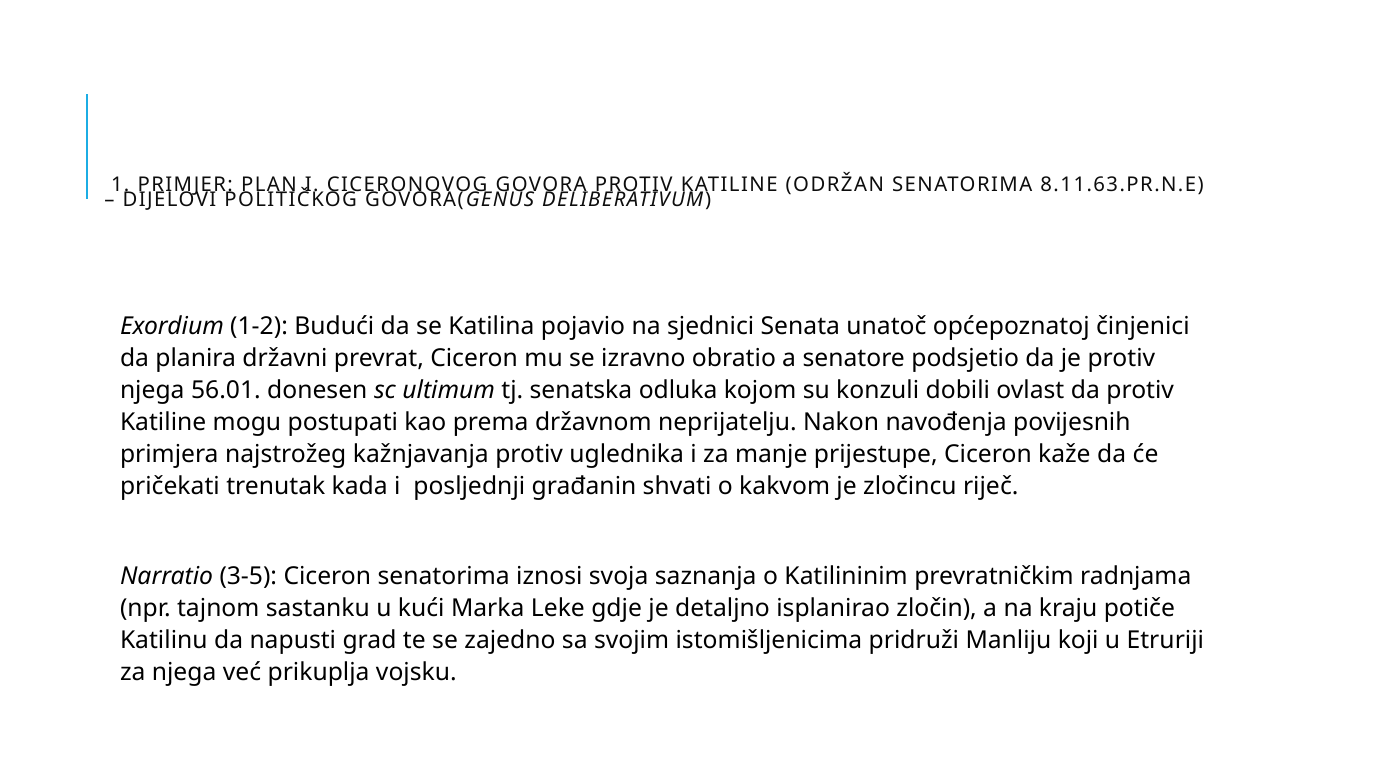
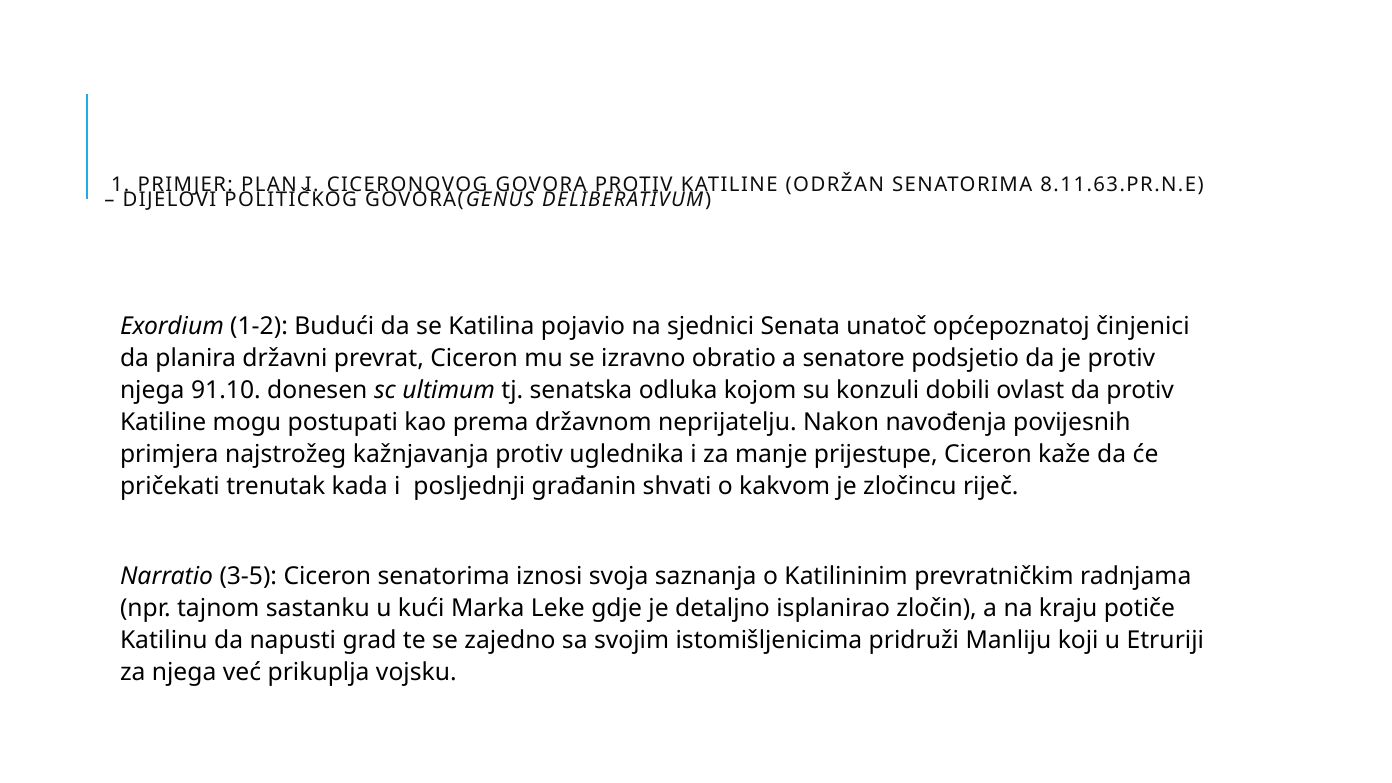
56.01: 56.01 -> 91.10 (226, 391)
